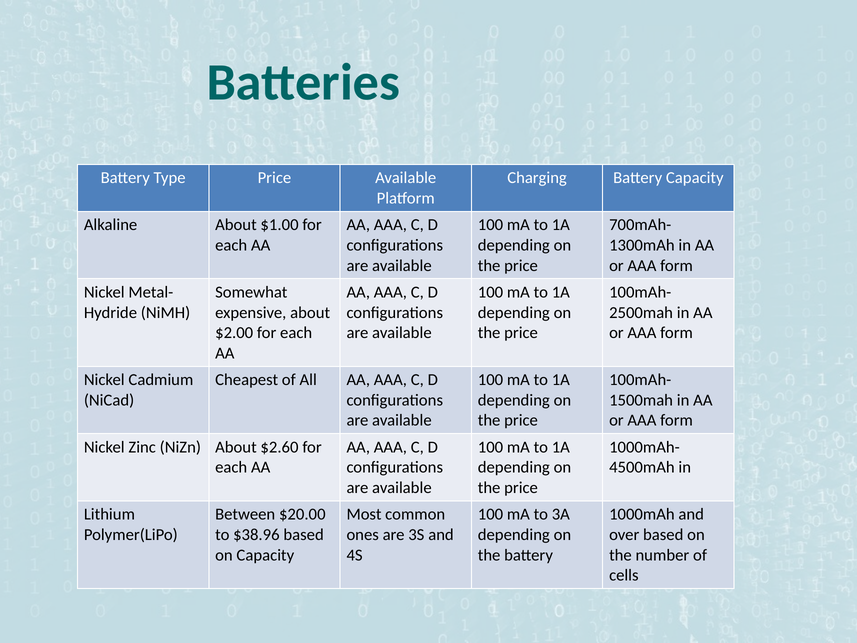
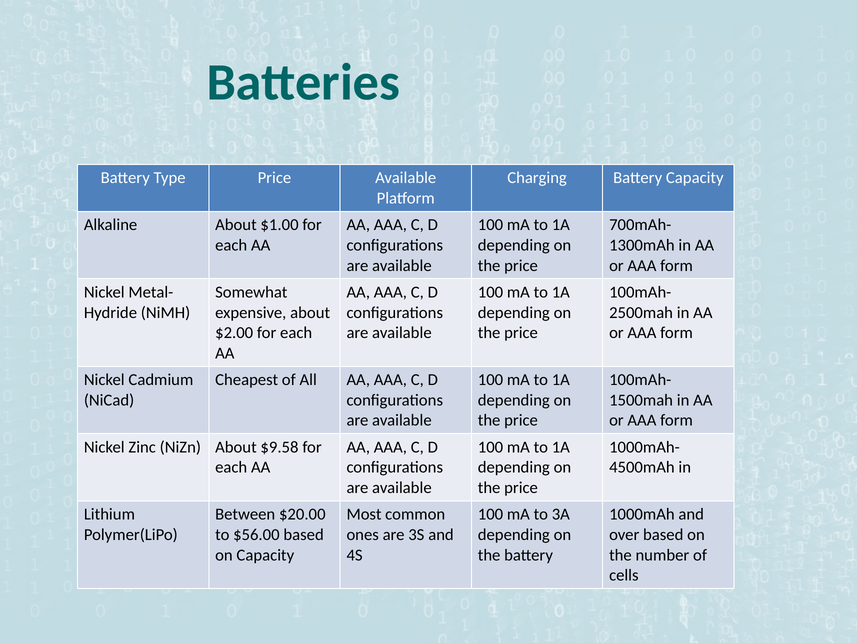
$2.60: $2.60 -> $9.58 (279, 447)
$38.96: $38.96 -> $56.00 (256, 535)
